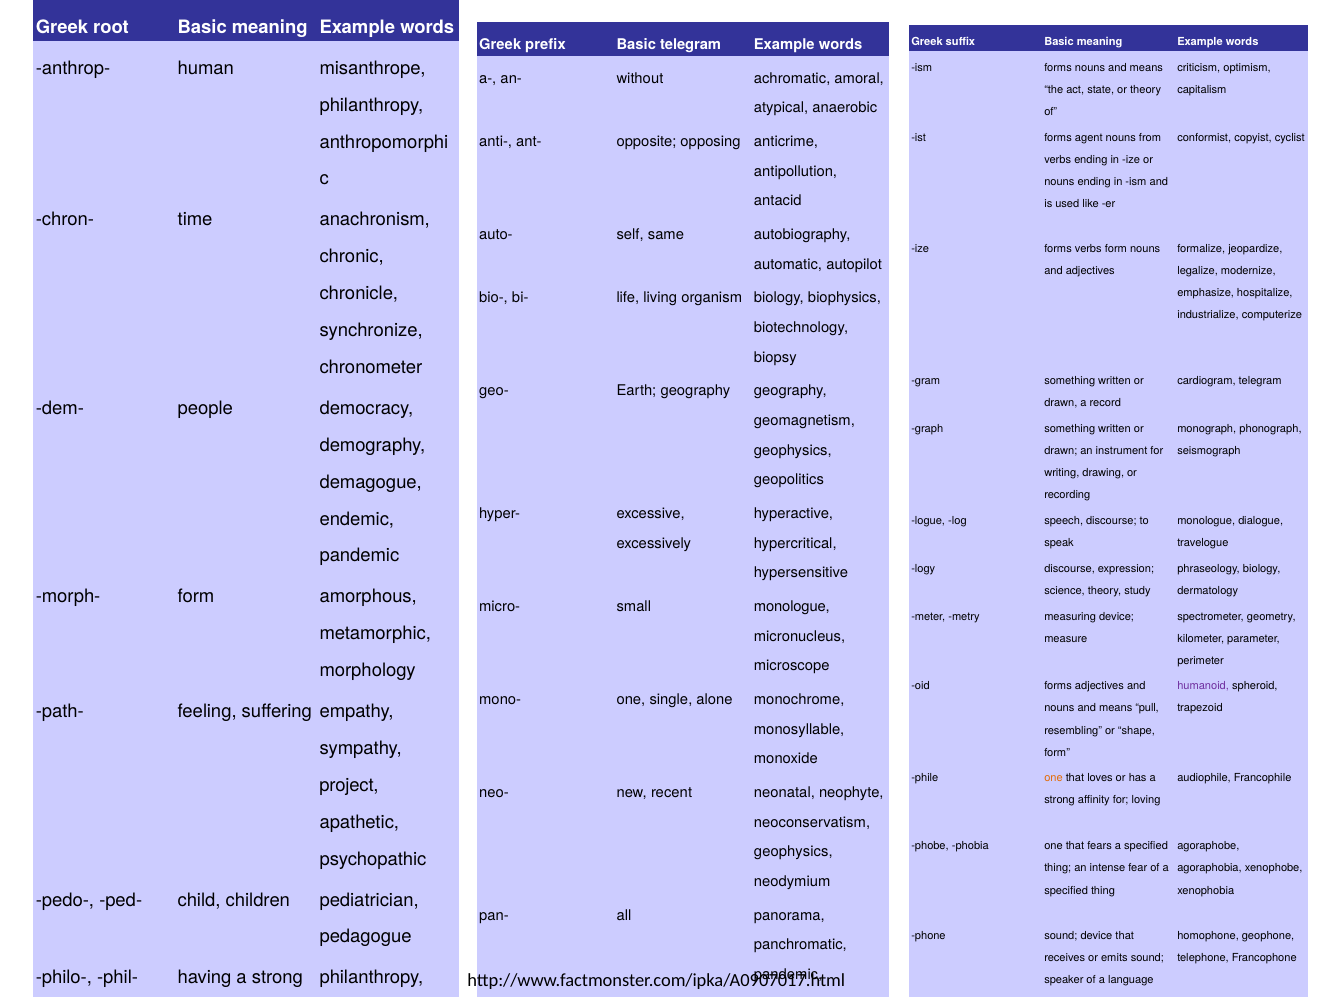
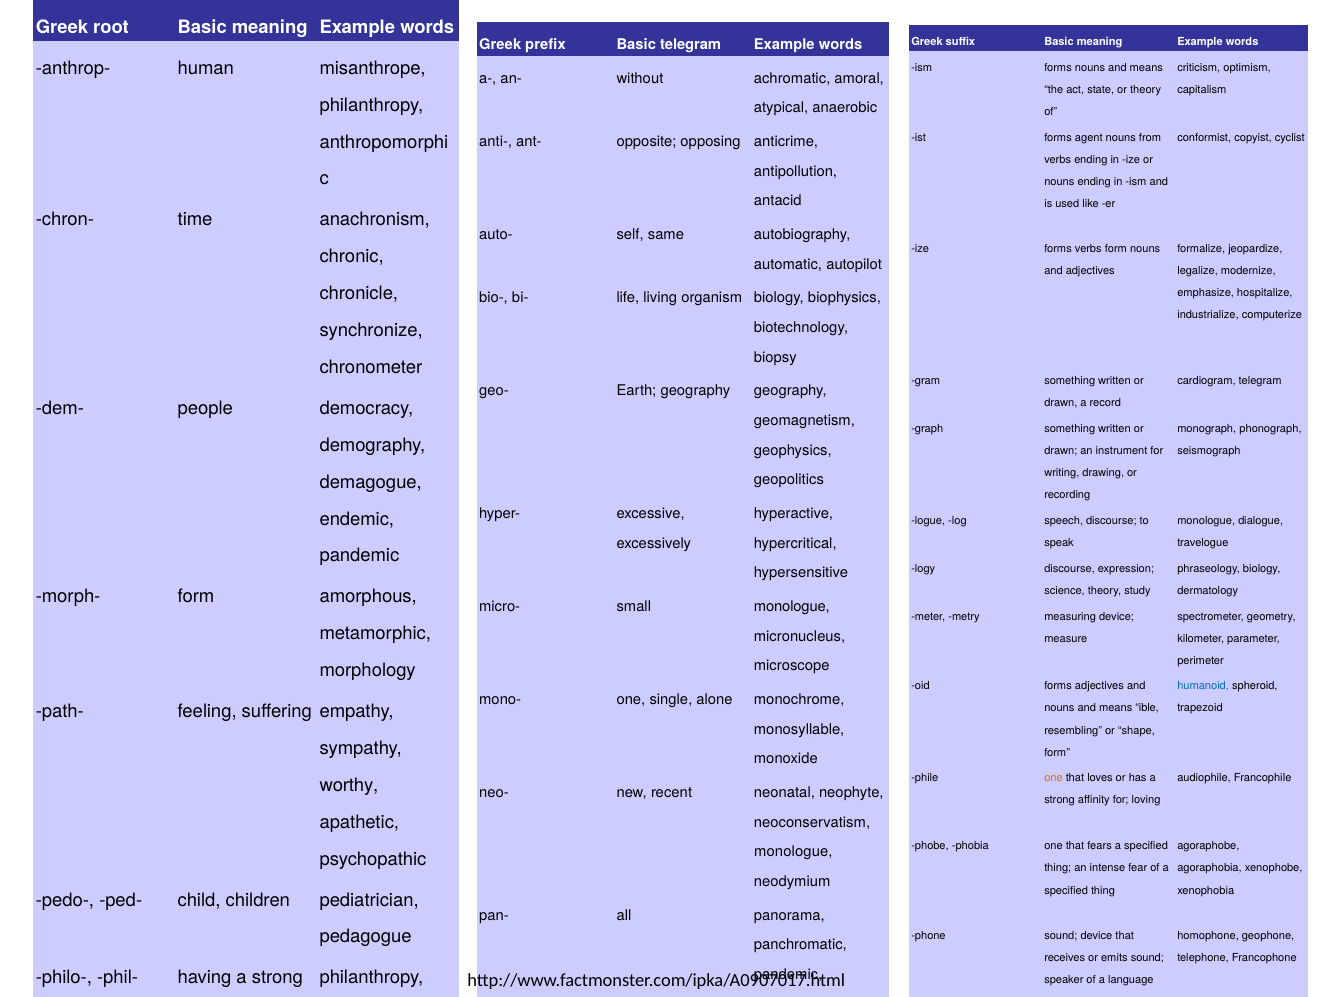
humanoid colour: purple -> blue (1203, 687)
pull: pull -> ible (1147, 709)
project: project -> worthy (349, 786)
geophysics: geophysics -> monologue (793, 852)
